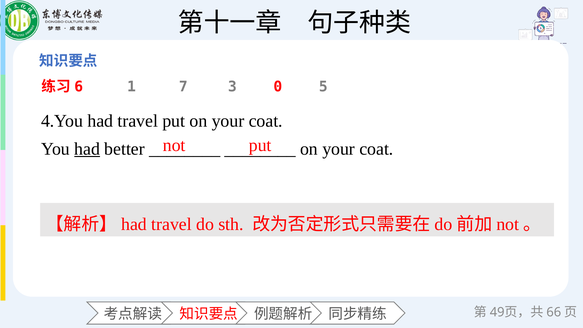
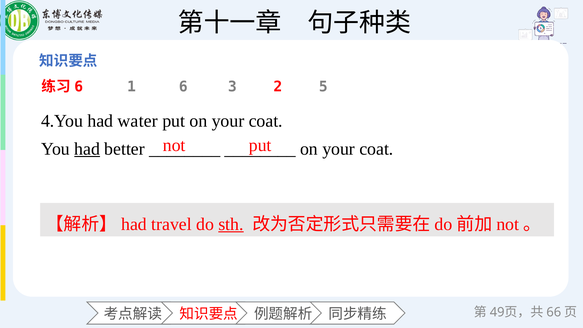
7: 7 -> 6 (183, 87)
0: 0 -> 2 (278, 87)
had travel: travel -> water (138, 121)
sth underline: none -> present (231, 224)
